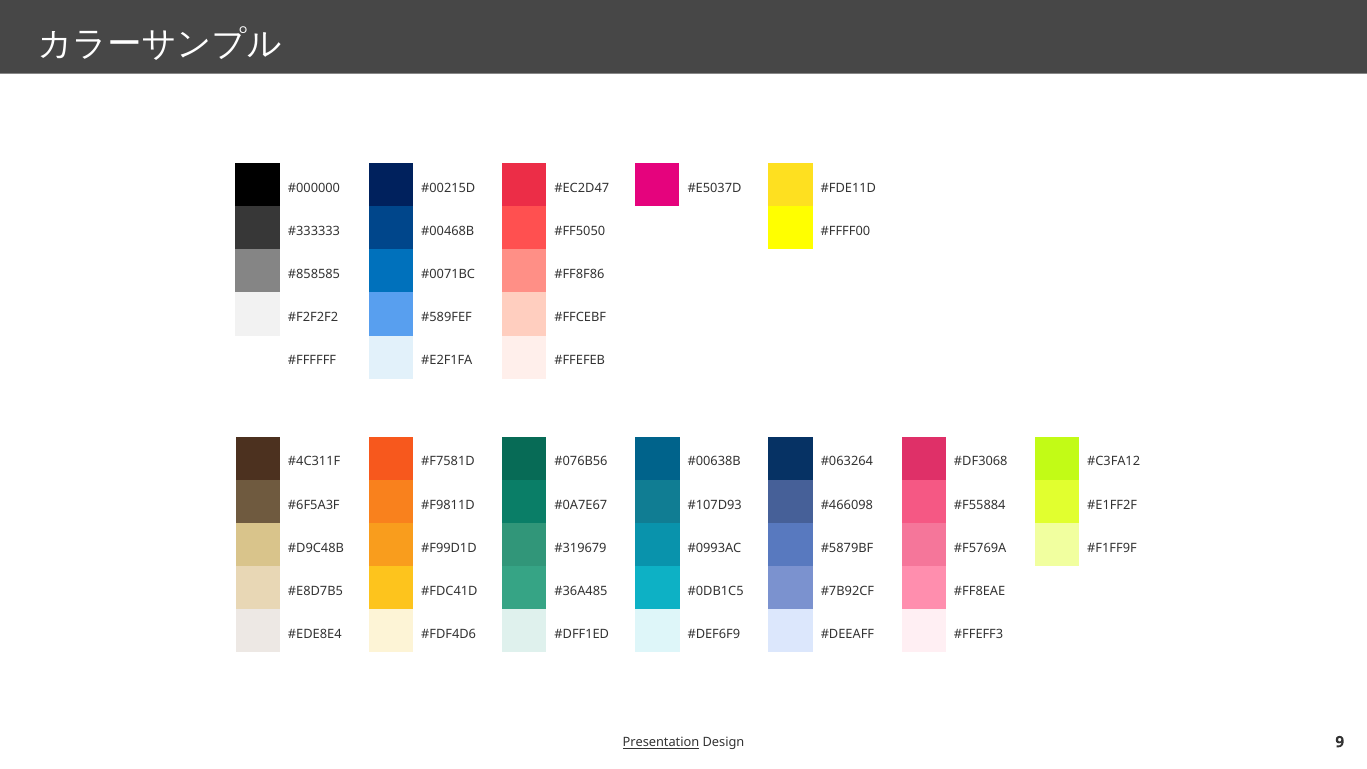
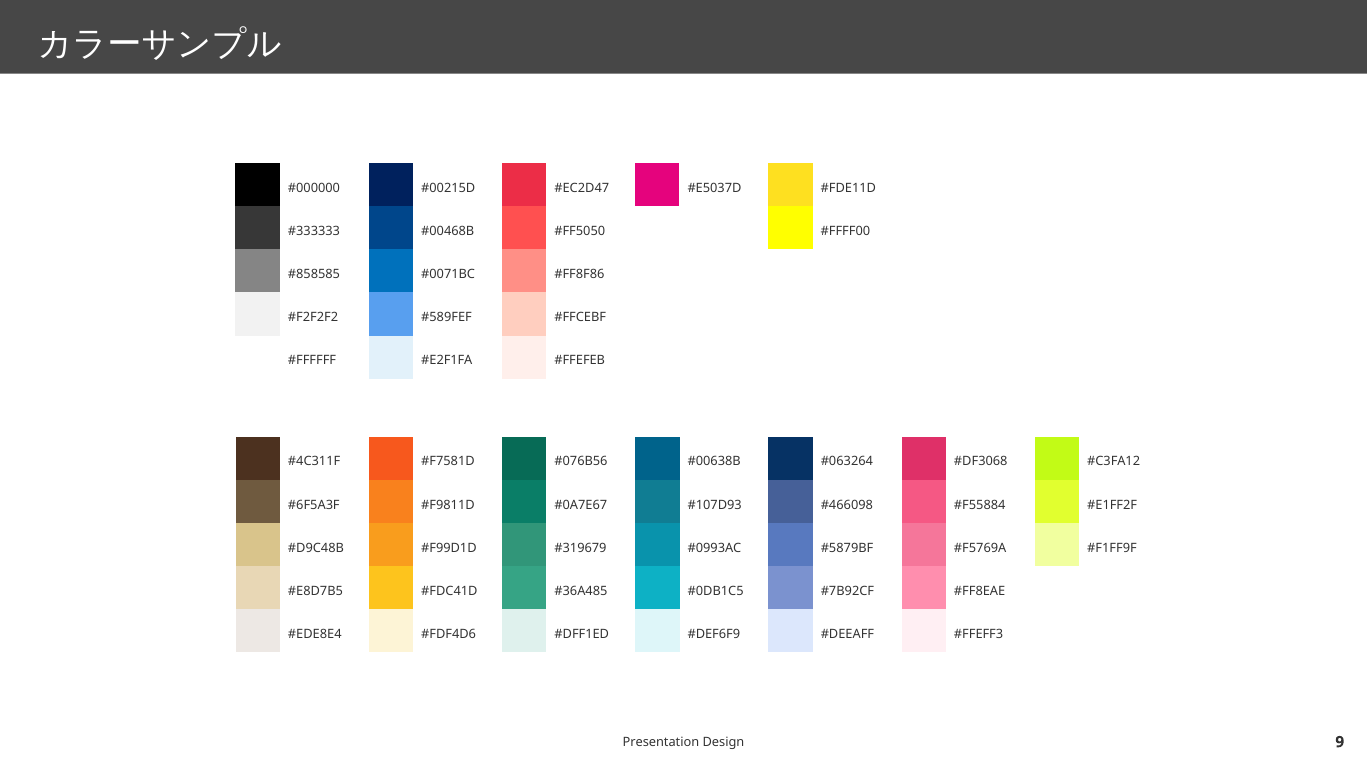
Presentation underline: present -> none (661, 742)
